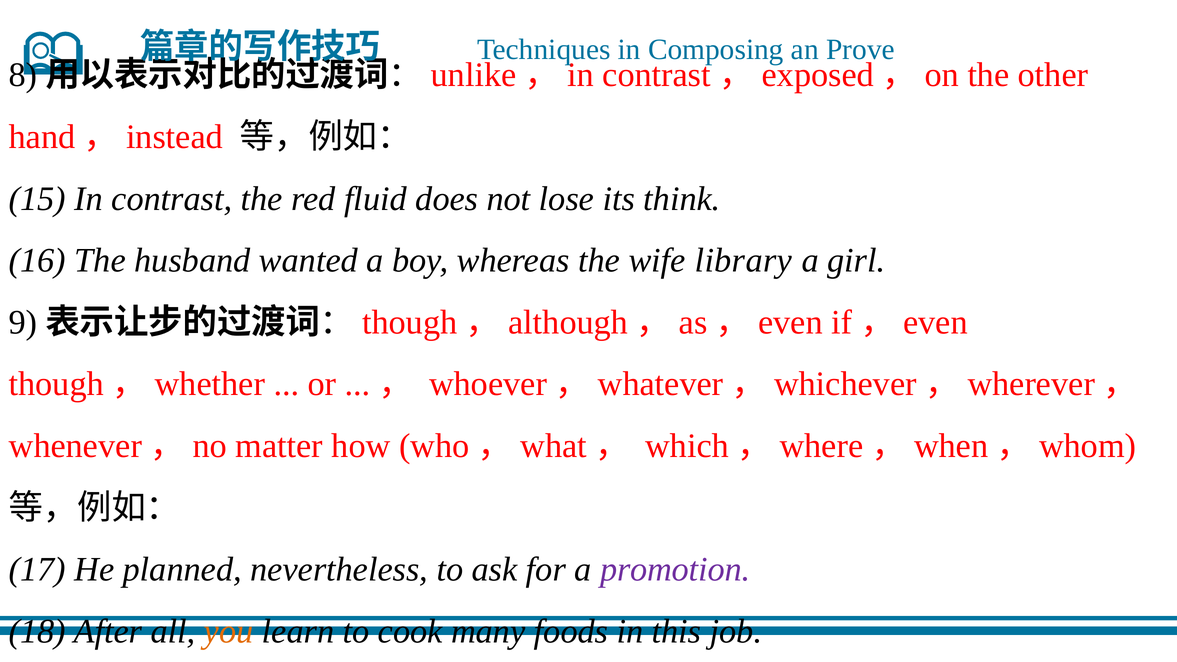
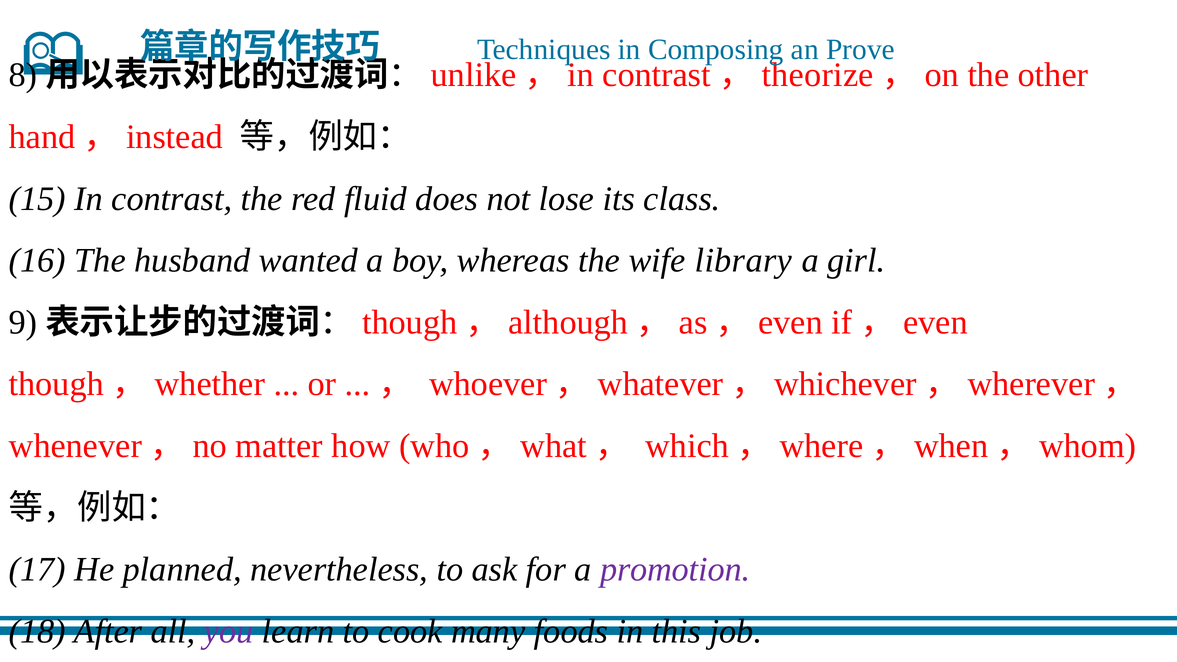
exposed: exposed -> theorize (818, 75)
think: think -> class (682, 199)
you colour: orange -> purple (229, 632)
